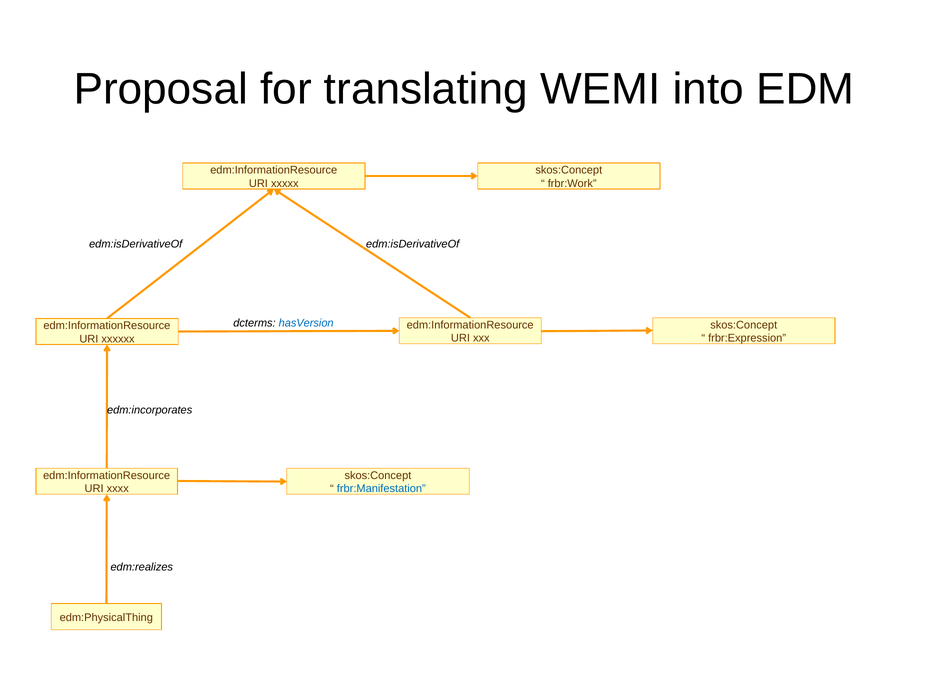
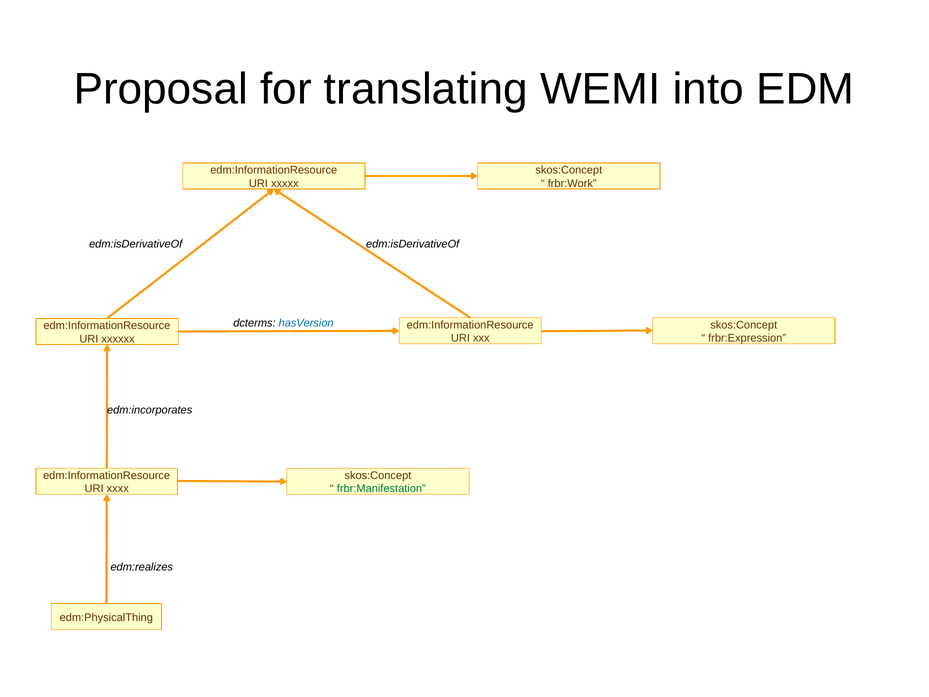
frbr:Manifestation colour: blue -> green (381, 488)
